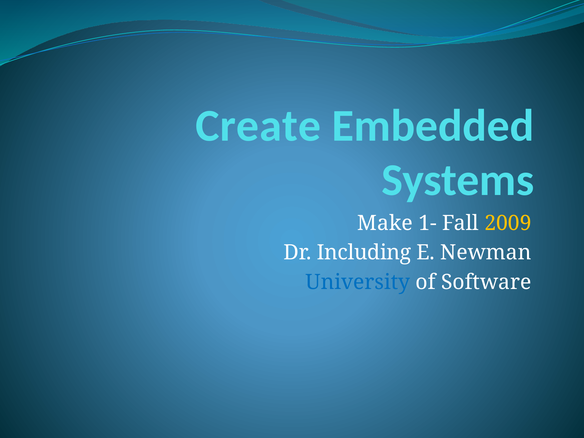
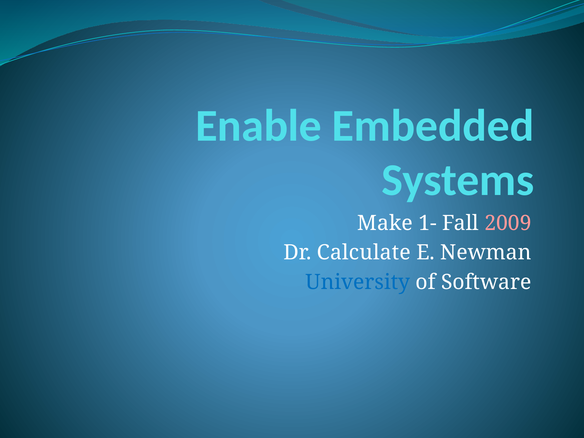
Create: Create -> Enable (259, 126)
2009 colour: yellow -> pink (508, 223)
Including: Including -> Calculate (364, 253)
